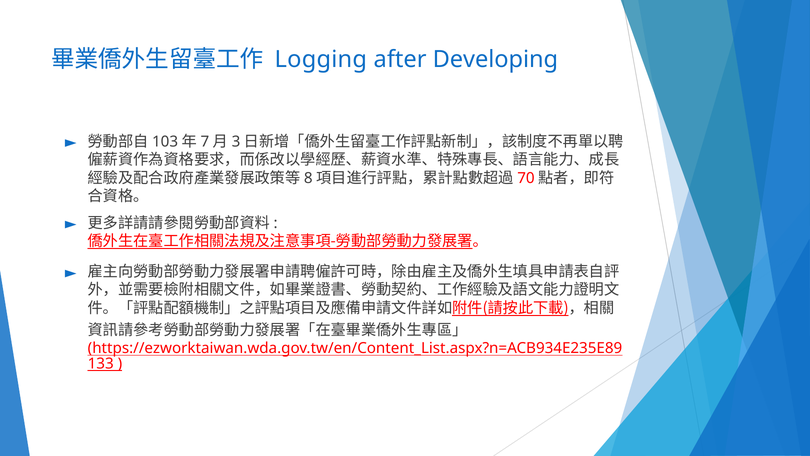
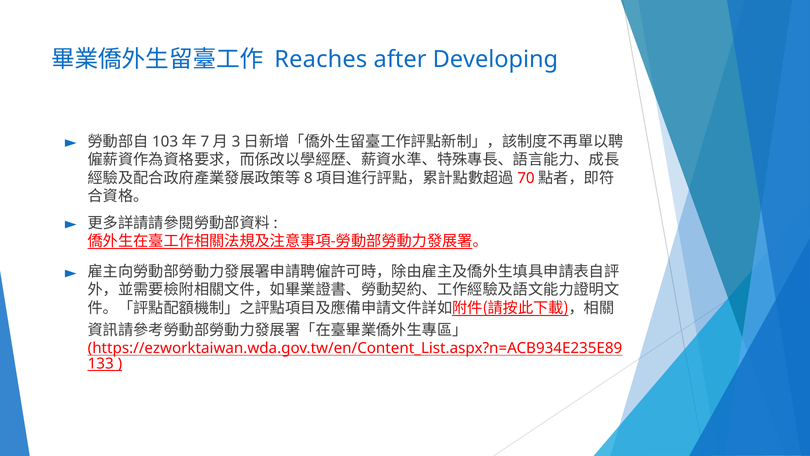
Logging: Logging -> Reaches (321, 59)
